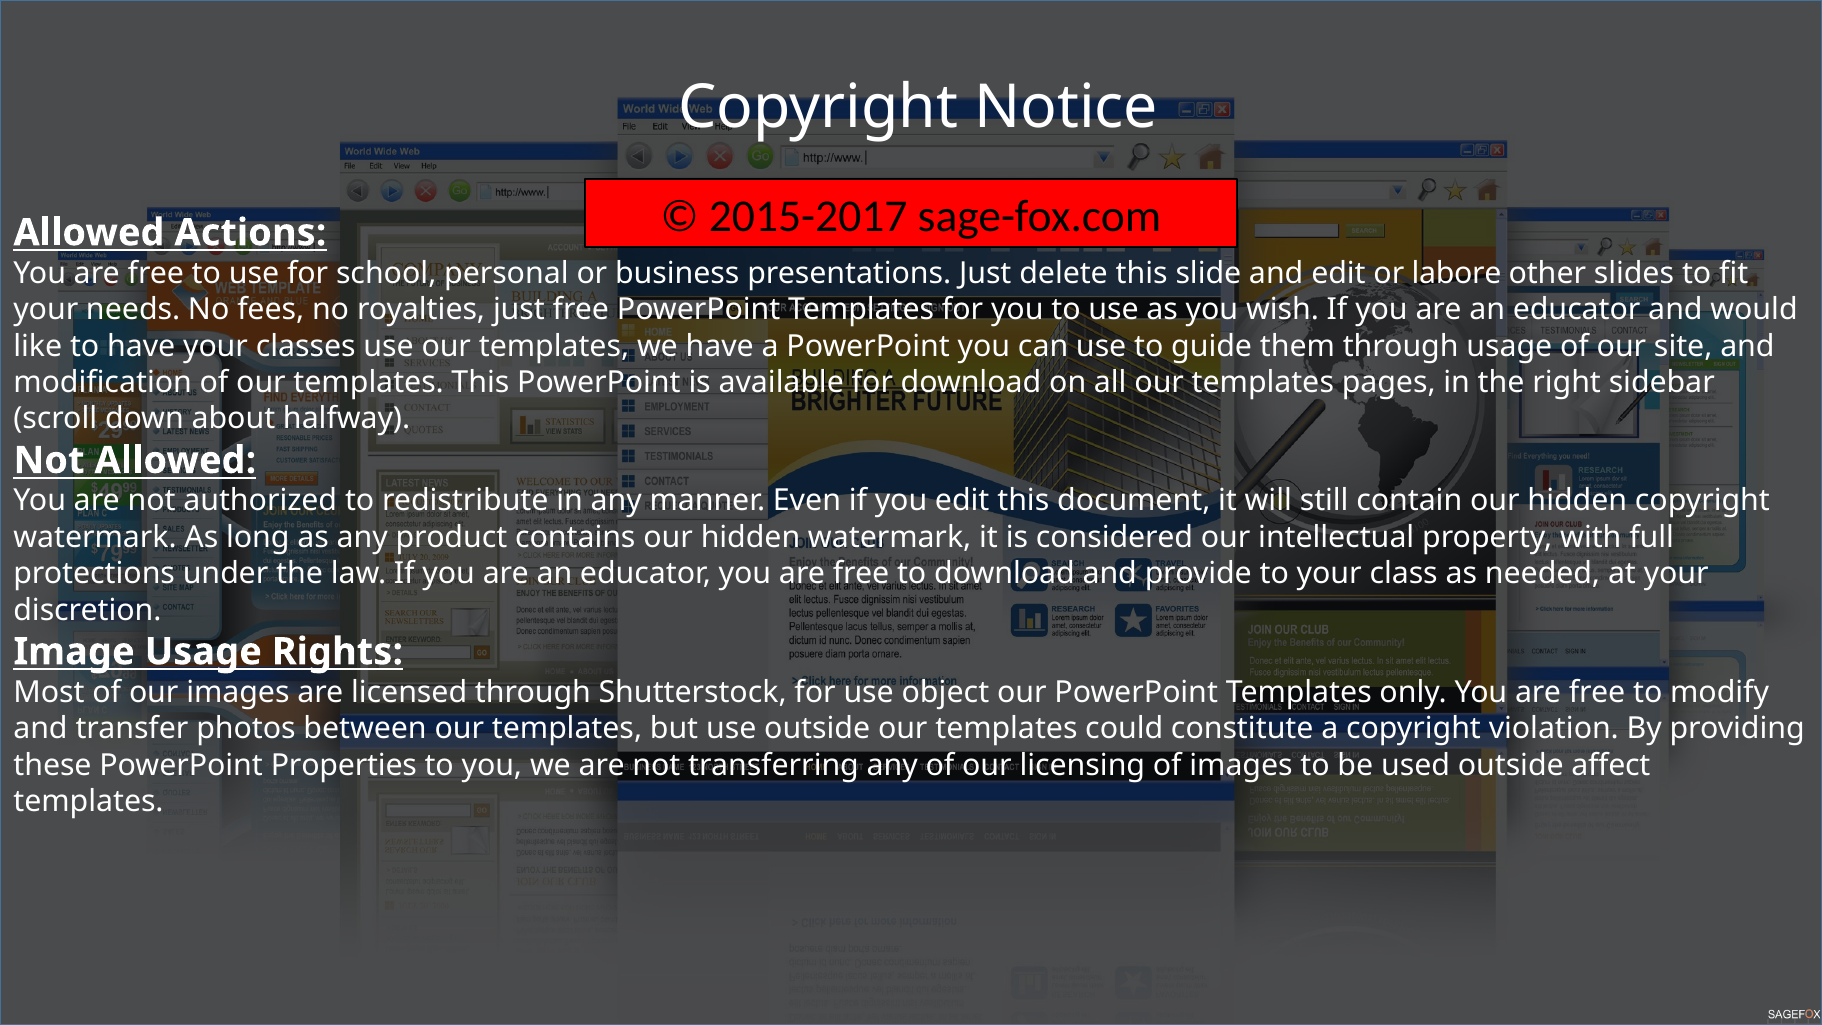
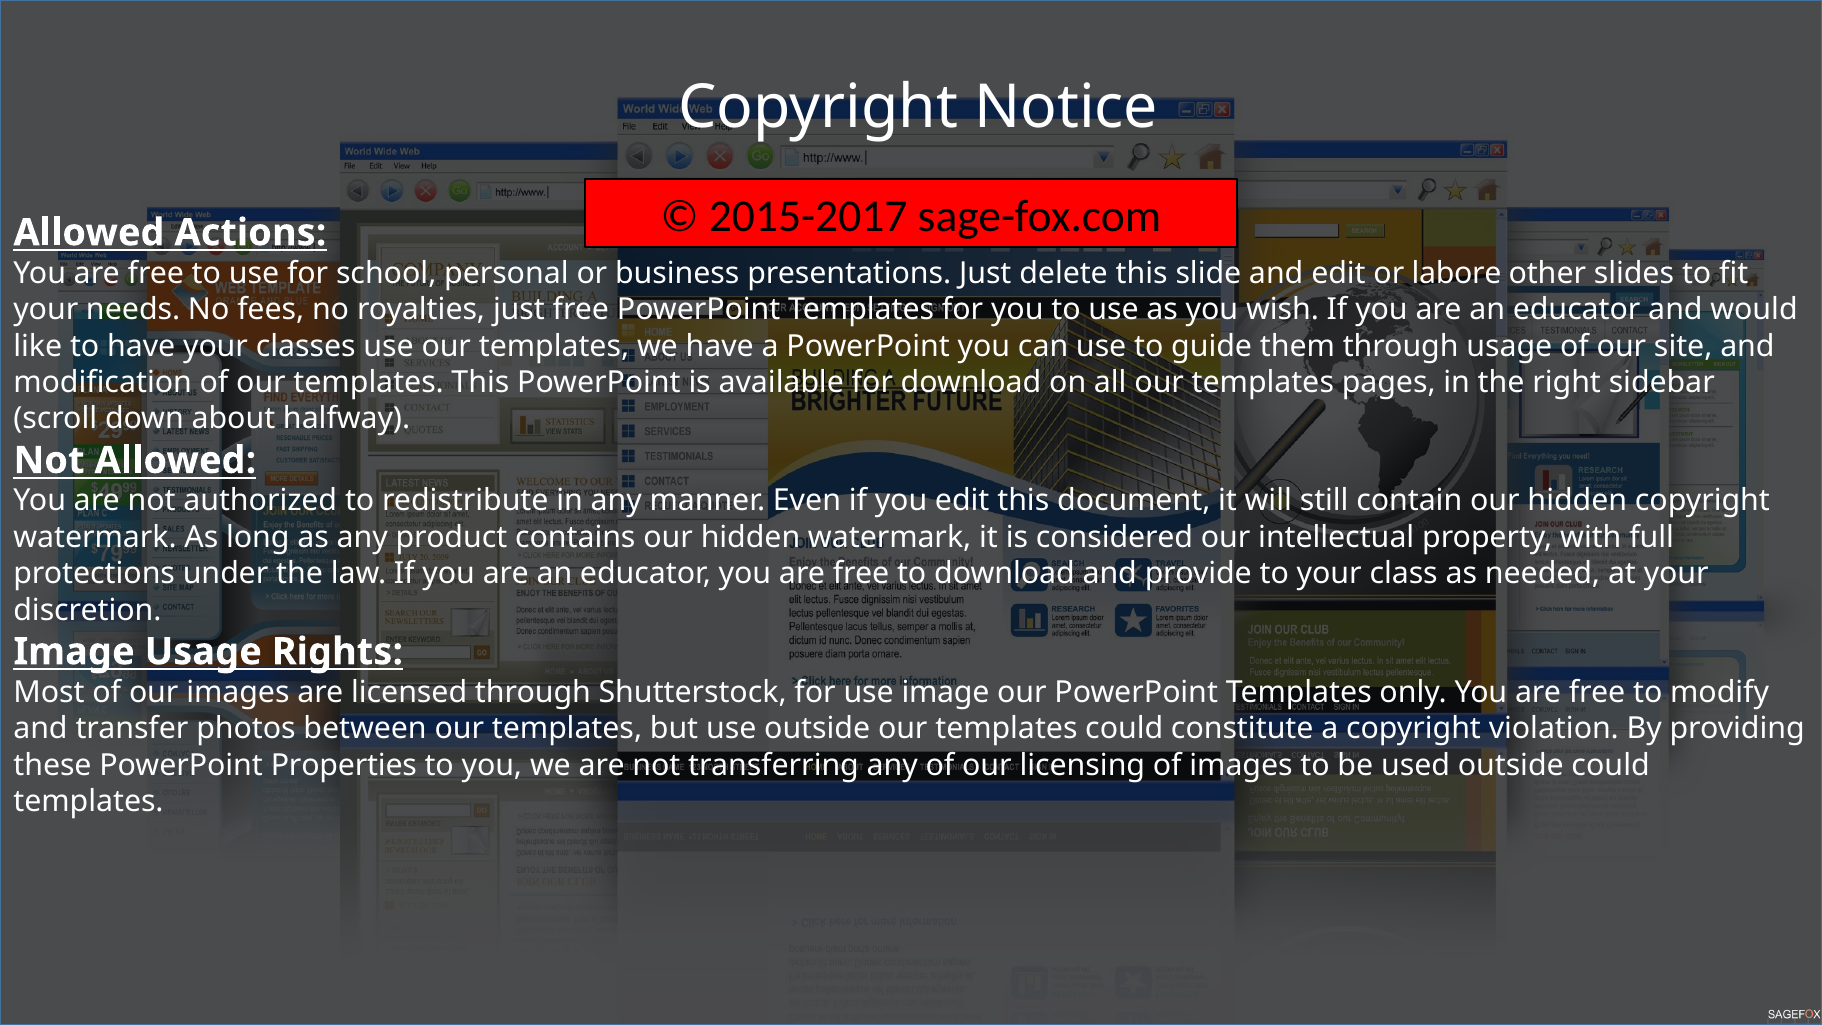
use object: object -> image (946, 692)
outside affect: affect -> could (1611, 765)
